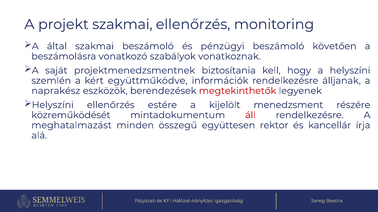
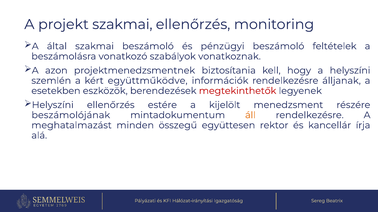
követően: követően -> feltételek (335, 46)
saját: saját -> azon (56, 71)
naprakész: naprakész -> esetekben (56, 91)
közreműködését: közreműködését -> beszámolójának (71, 115)
áll colour: red -> orange (250, 115)
